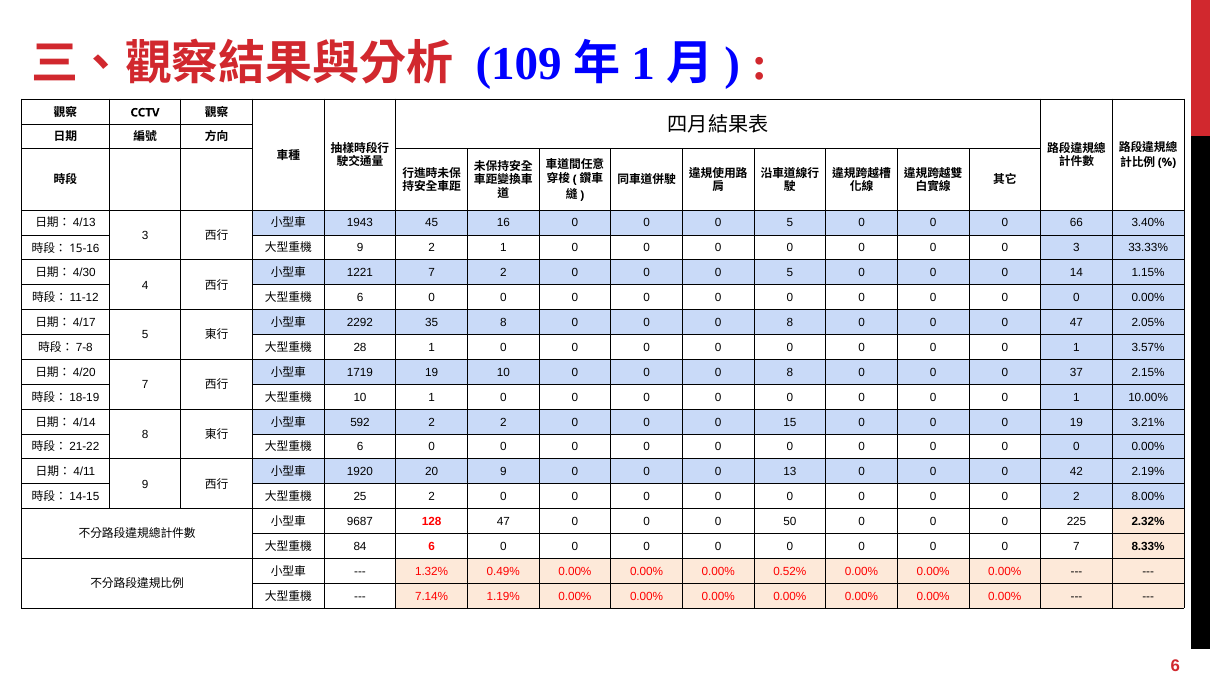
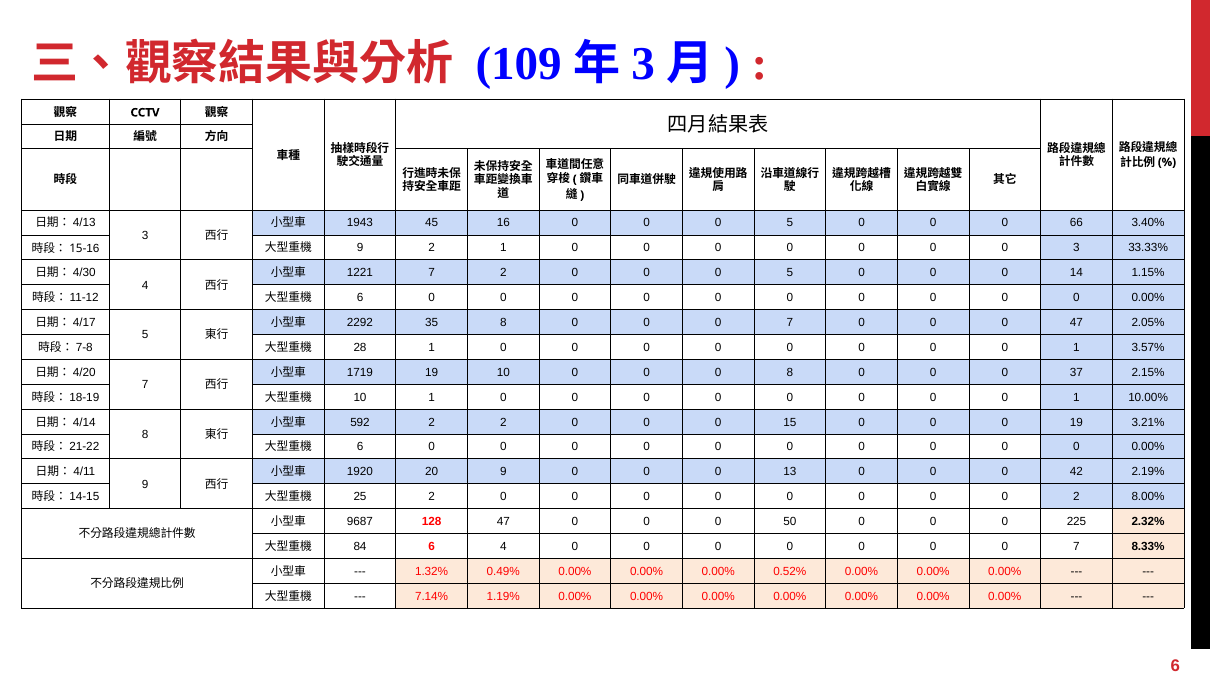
1: 1 -> 3 (643, 64)
8: 8 -> 7 (790, 322)
84 6 0: 0 -> 4 (503, 546)
